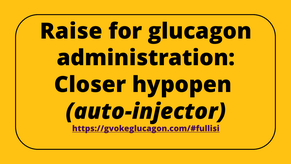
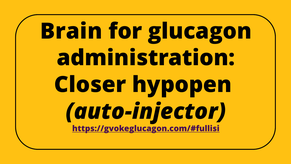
Raise: Raise -> Brain (71, 31)
